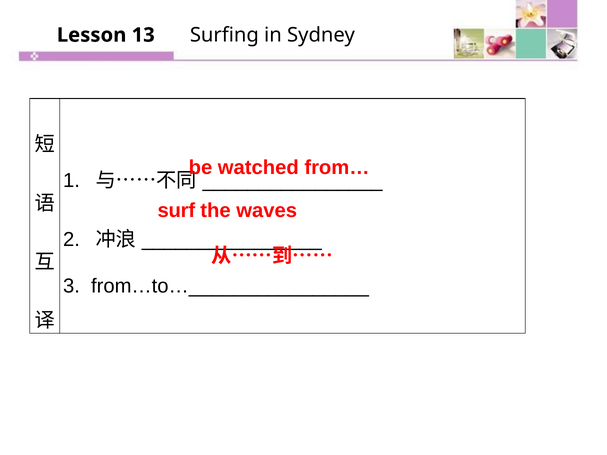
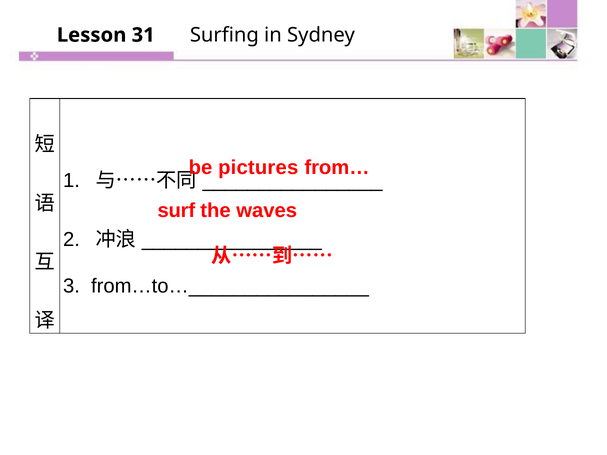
13: 13 -> 31 (143, 35)
watched: watched -> pictures (258, 167)
